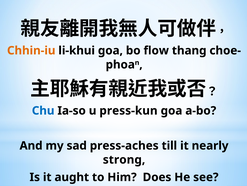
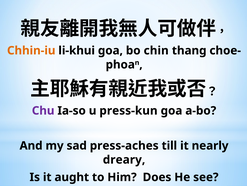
flow: flow -> chin (156, 50)
Chu colour: blue -> purple (43, 110)
strong: strong -> dreary (124, 159)
